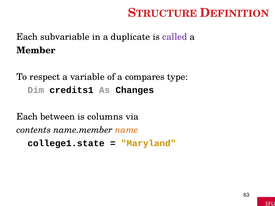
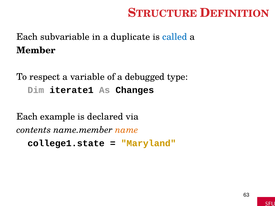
called colour: purple -> blue (175, 37)
compares: compares -> debugged (145, 77)
credits1: credits1 -> iterate1 (72, 90)
between: between -> example (58, 117)
columns: columns -> declared (105, 117)
